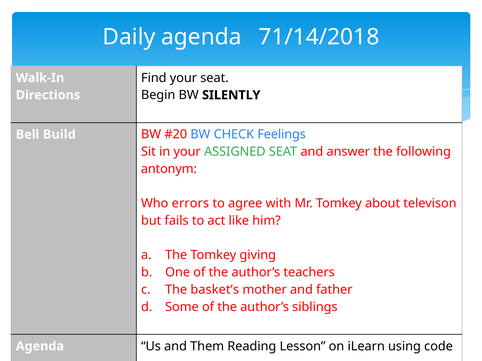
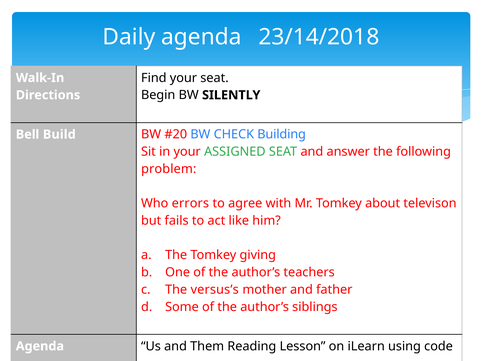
71/14/2018: 71/14/2018 -> 23/14/2018 (319, 37)
Feelings: Feelings -> Building (282, 135)
antonym: antonym -> problem (169, 169)
basket’s: basket’s -> versus’s (215, 290)
